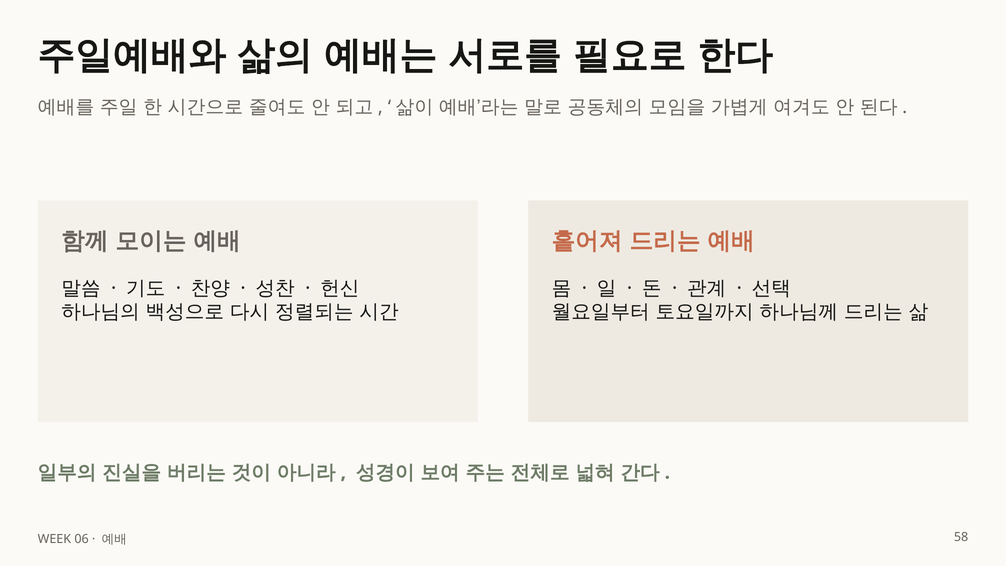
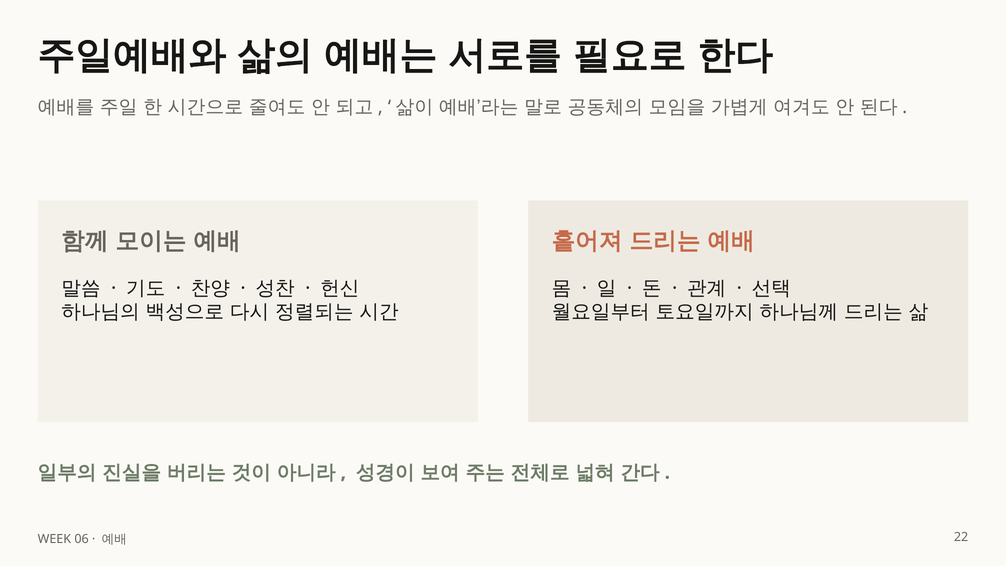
58: 58 -> 22 (961, 537)
